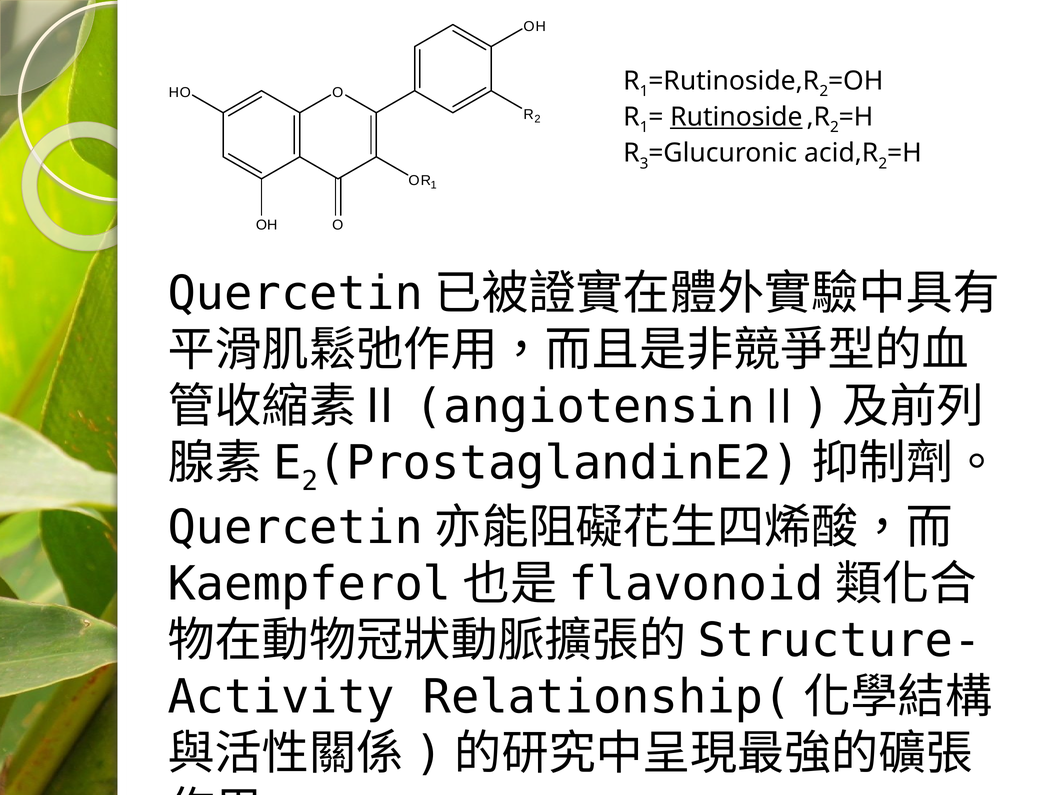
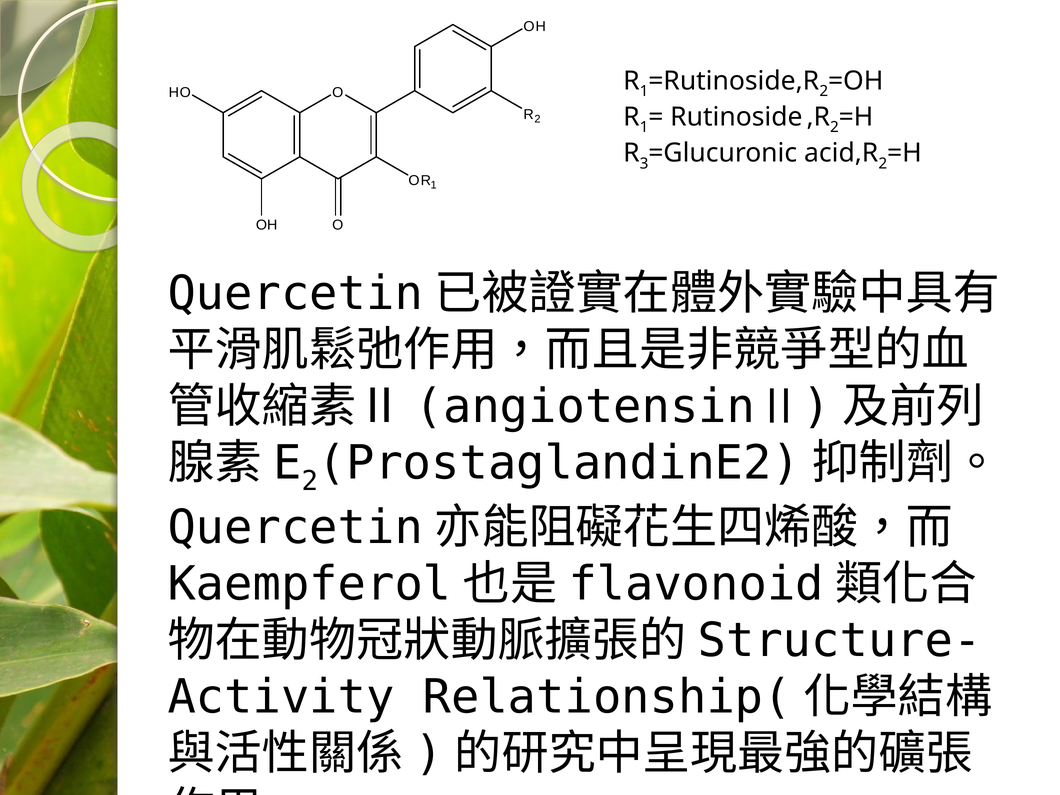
Rutinoside underline: present -> none (736, 117)
